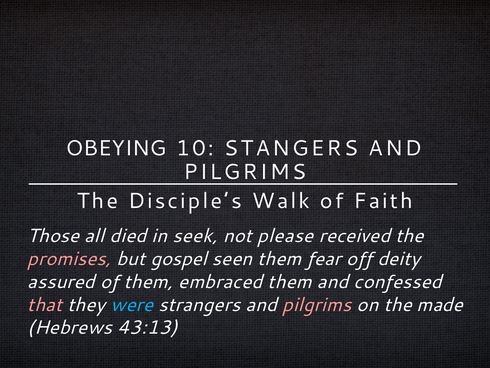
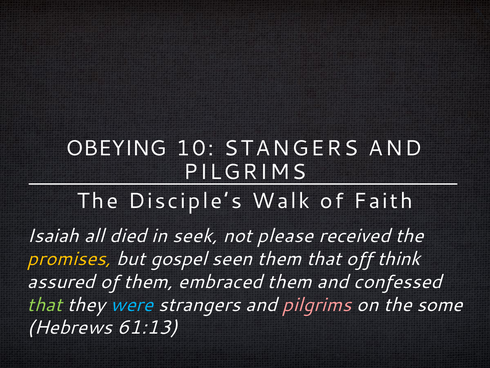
Those: Those -> Isaiah (53, 236)
promises colour: pink -> yellow (69, 259)
them fear: fear -> that (324, 259)
deity: deity -> think (399, 259)
that colour: pink -> light green (45, 304)
made: made -> some (440, 304)
43:13: 43:13 -> 61:13 (148, 327)
